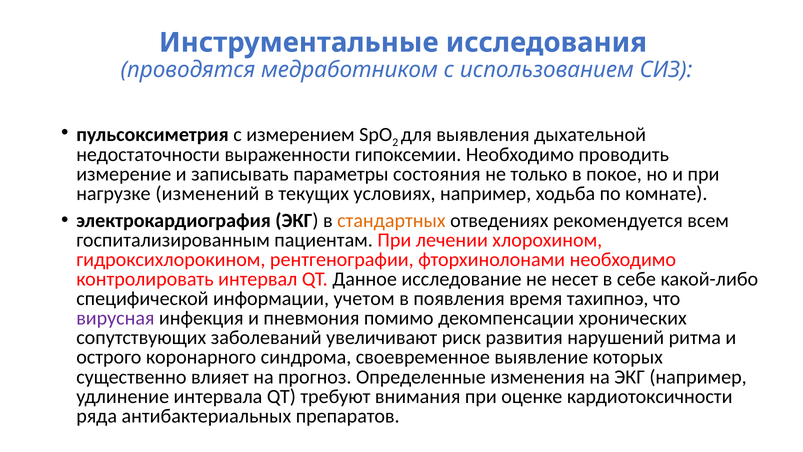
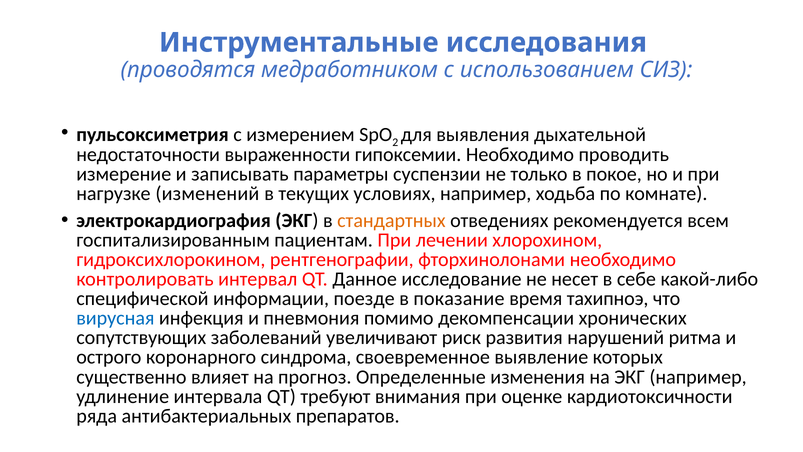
состояния: состояния -> суспензии (437, 174)
учетом: учетом -> поезде (364, 299)
появления: появления -> показание (459, 299)
вирусная colour: purple -> blue (115, 318)
